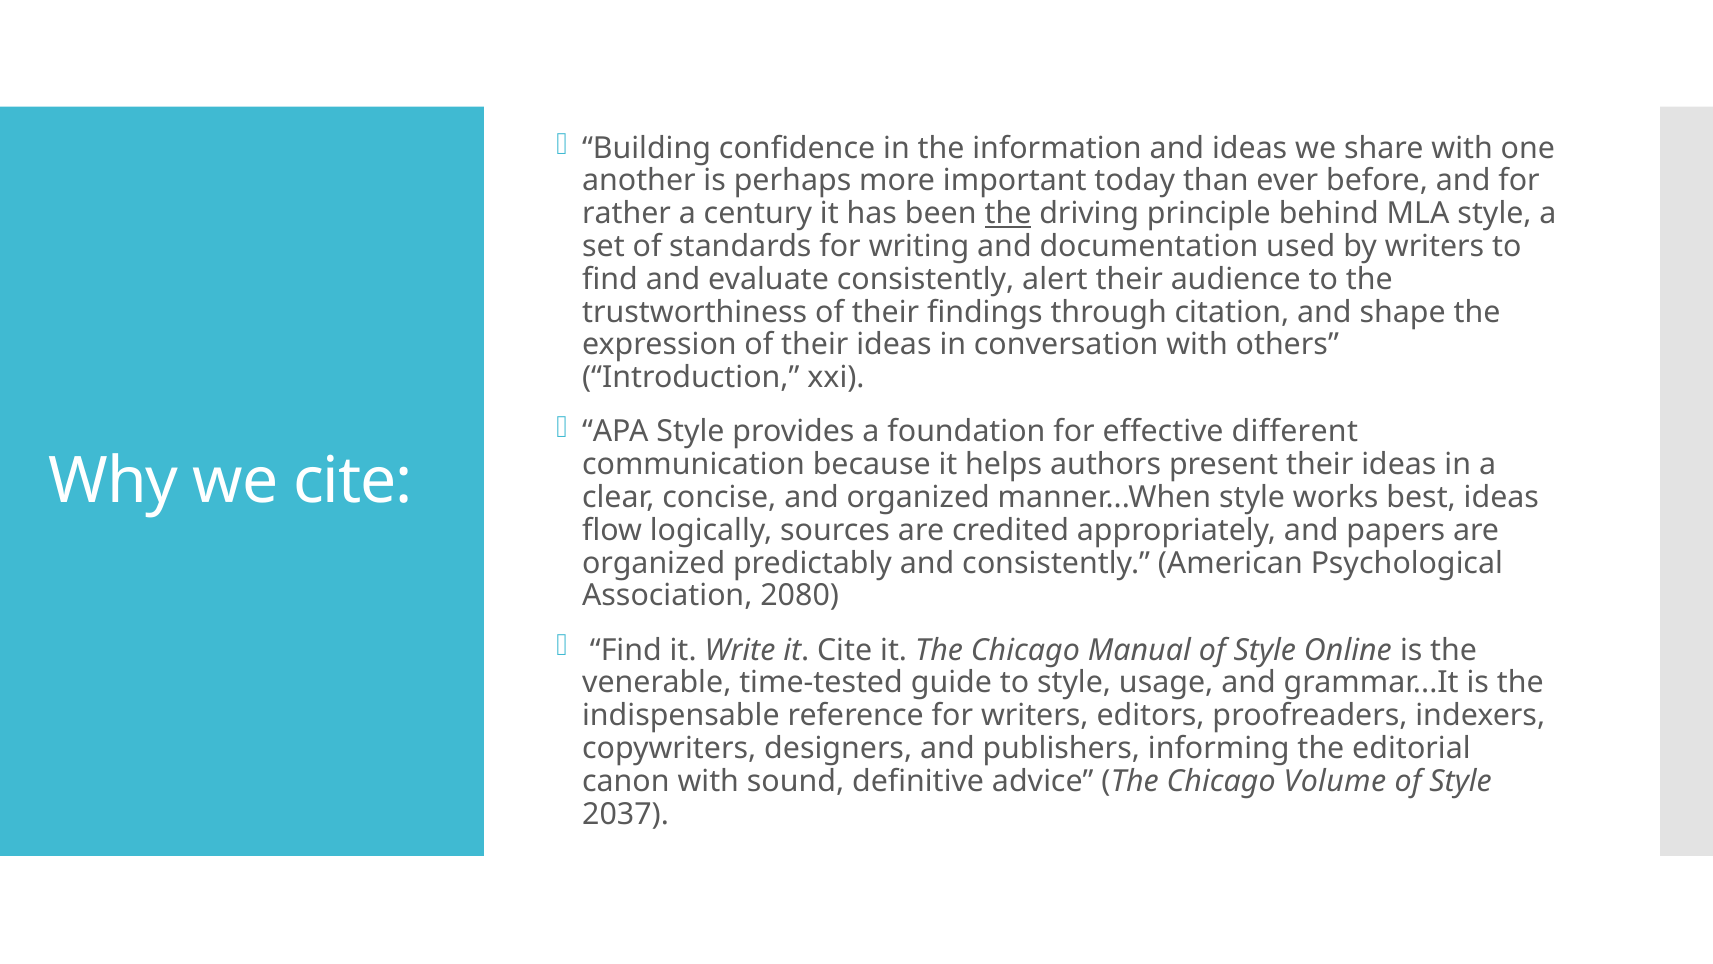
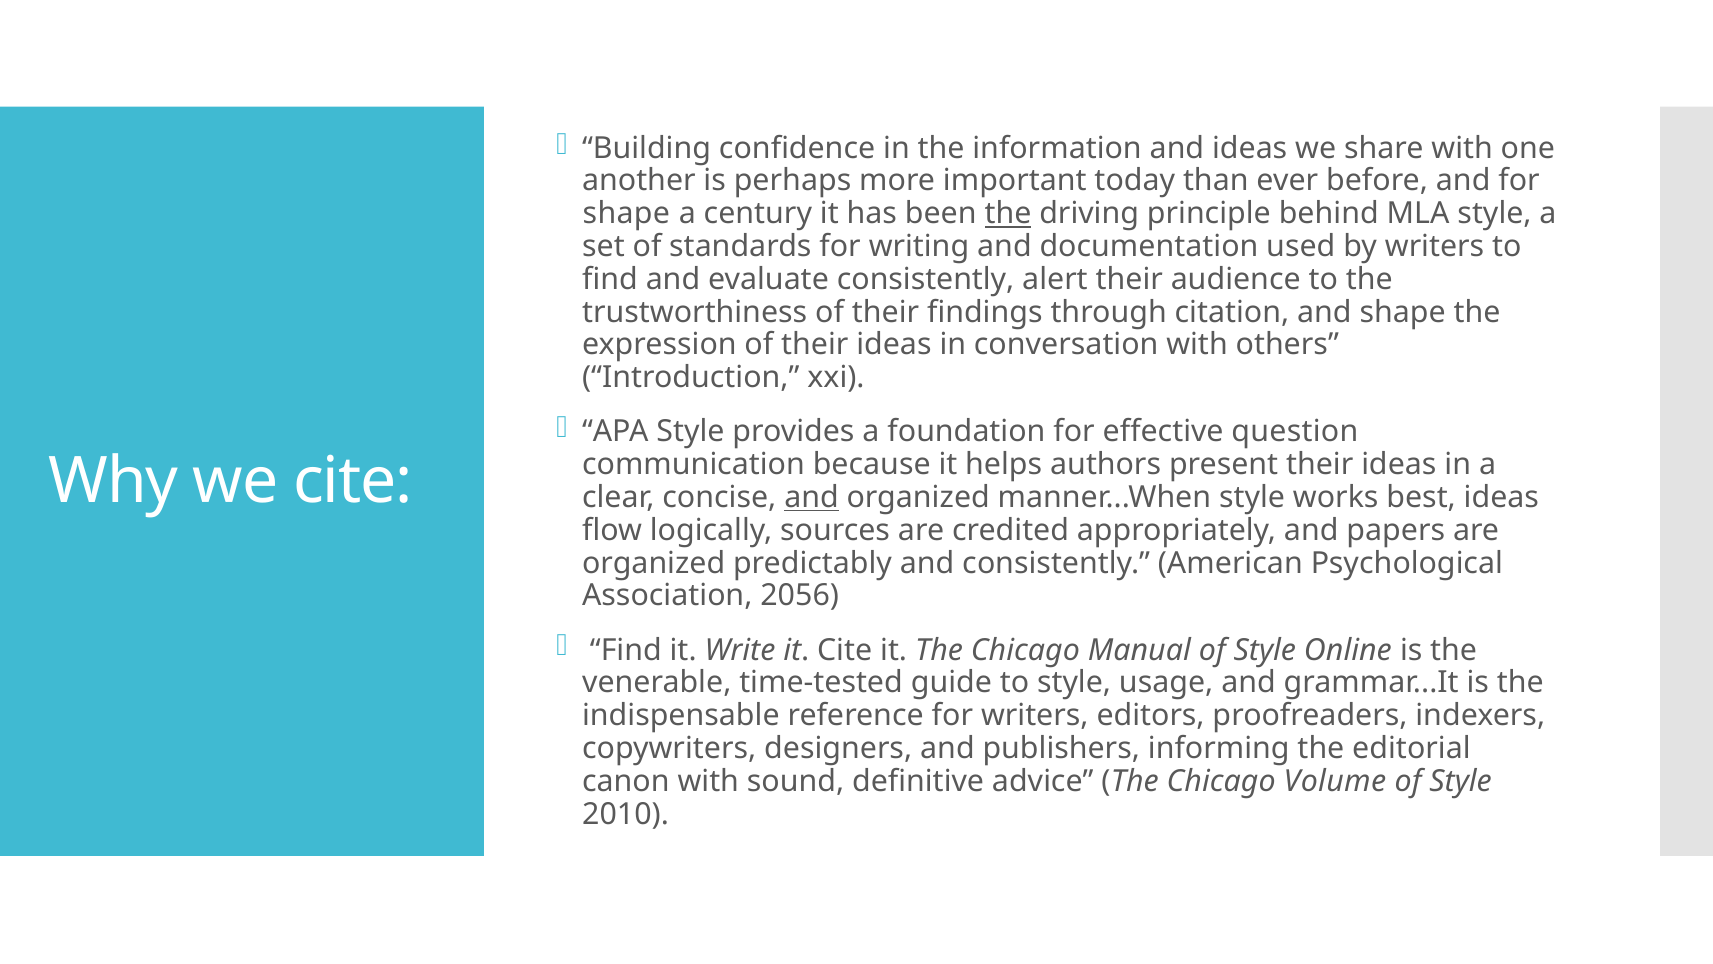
rather: rather -> shape (626, 214)
different: different -> question (1295, 432)
and underline: none -> present (811, 497)
2080: 2080 -> 2056 (800, 596)
2037: 2037 -> 2010 (626, 814)
